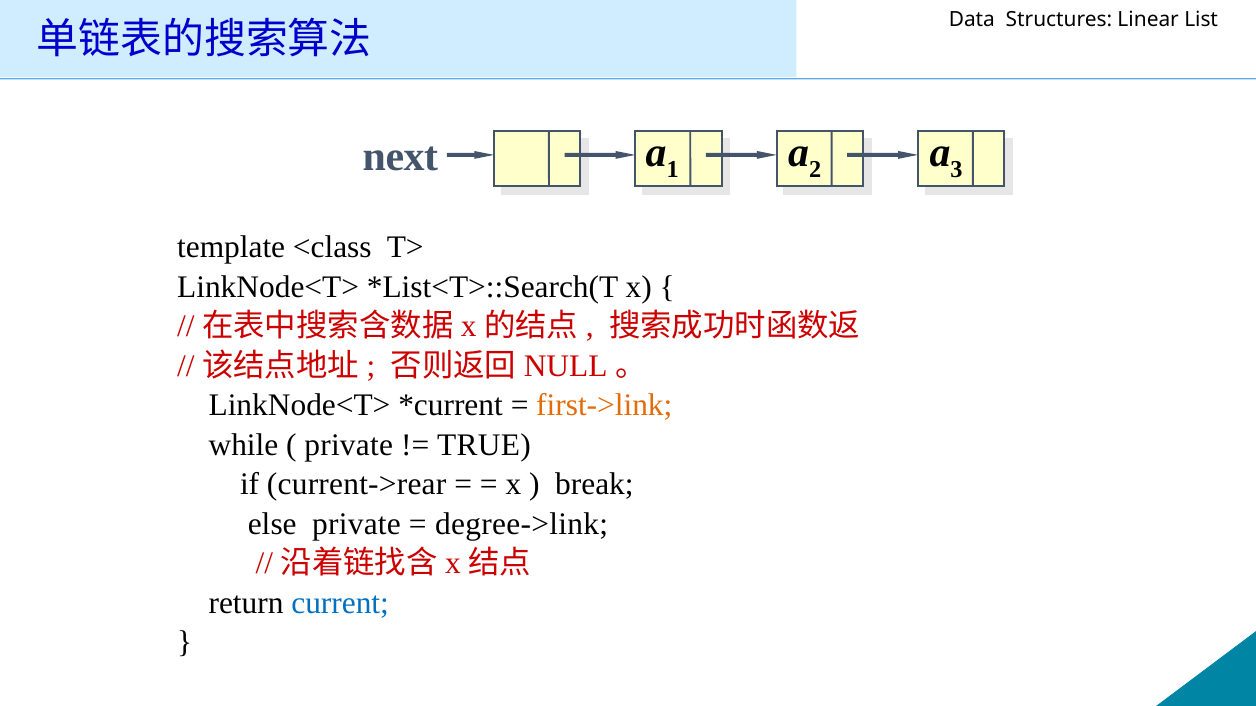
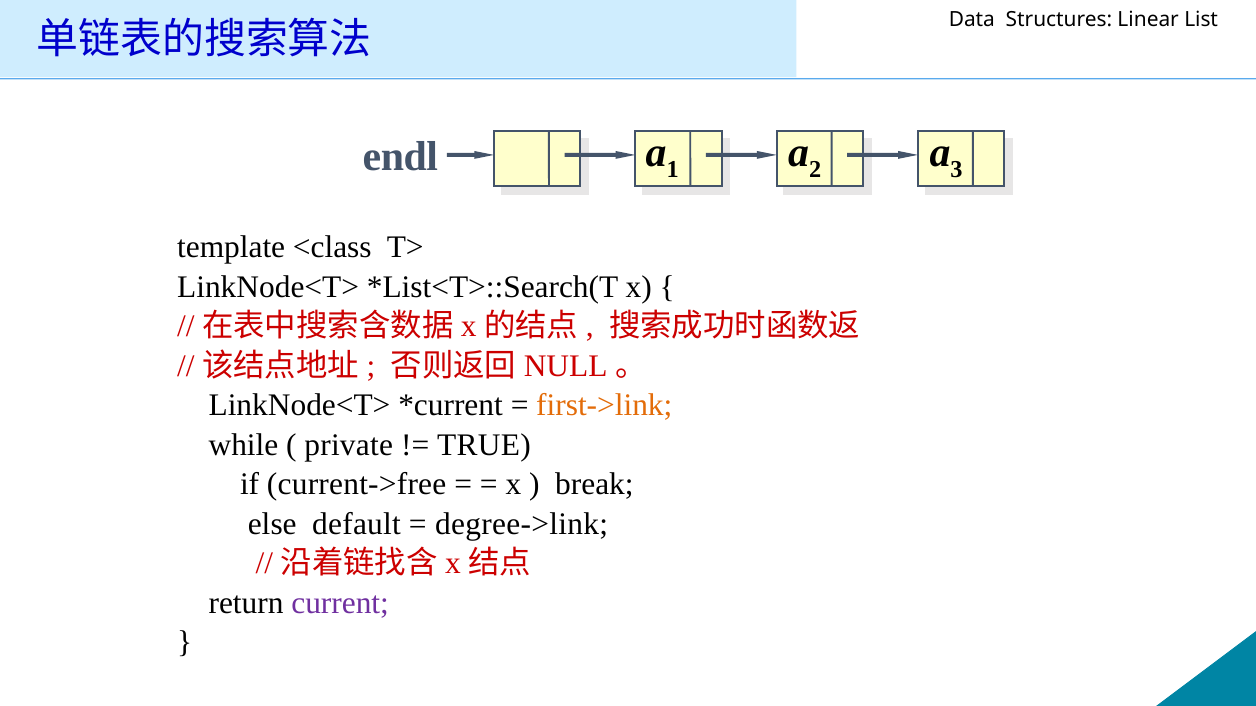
next: next -> endl (400, 156)
current->rear: current->rear -> current->free (357, 485)
else private: private -> default (357, 524)
current colour: blue -> purple (340, 603)
